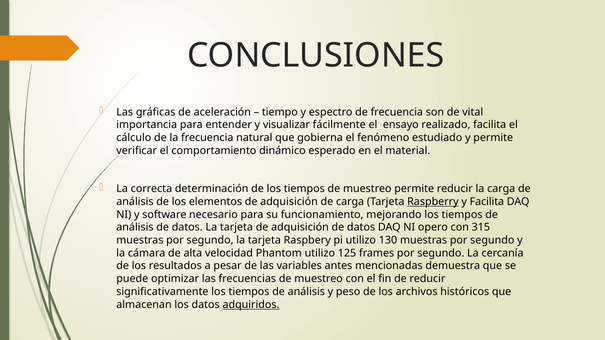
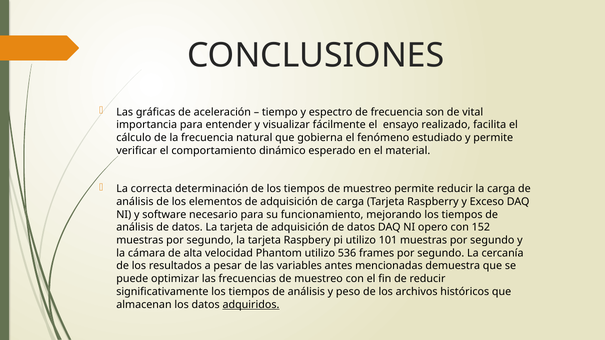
Raspberry underline: present -> none (433, 202)
y Facilita: Facilita -> Exceso (487, 202)
315: 315 -> 152 (481, 228)
130: 130 -> 101 (388, 240)
125: 125 -> 536 (347, 253)
